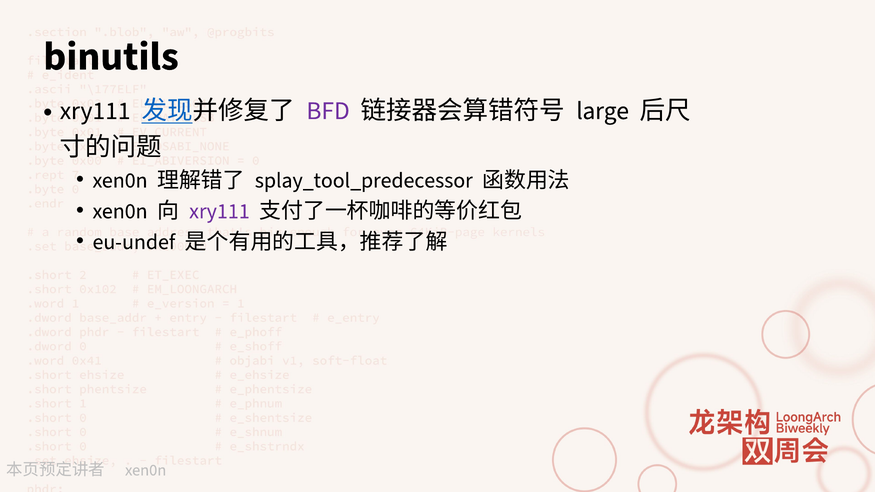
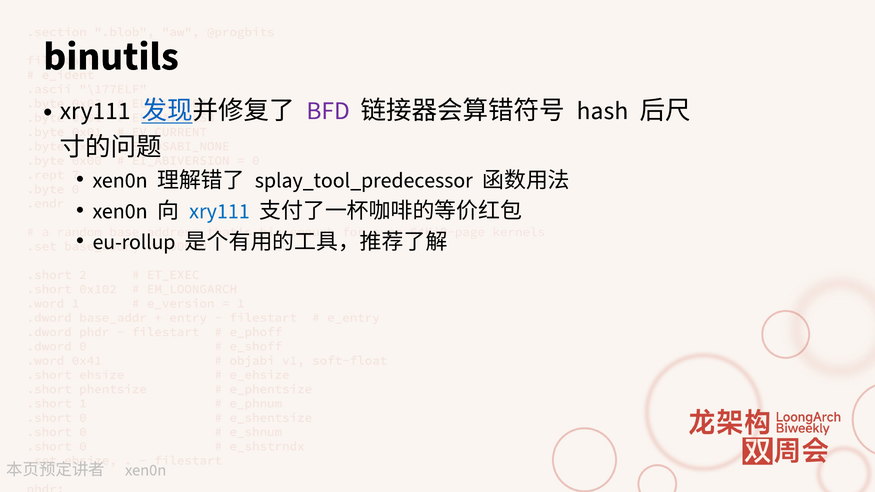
large: large -> hash (602, 111)
xry111 colour: purple -> blue (219, 211)
eu-undef: eu-undef -> eu-rollup (134, 242)
